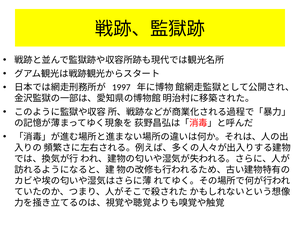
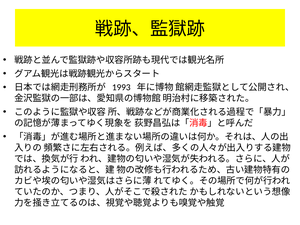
1997: 1997 -> 1993 (121, 87)
